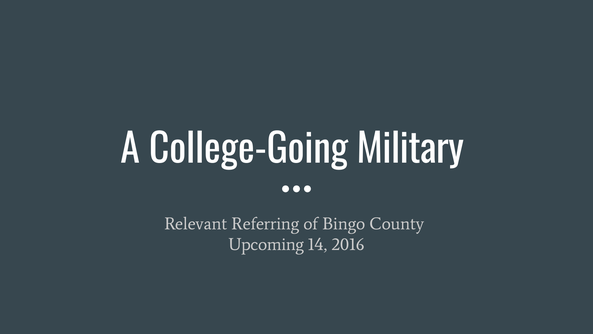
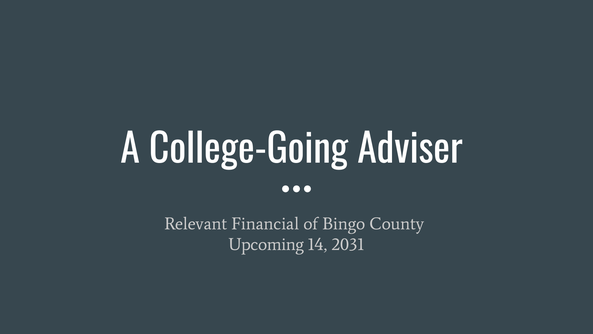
Military: Military -> Adviser (410, 150)
Referring: Referring -> Financial (265, 223)
2016: 2016 -> 2031 (348, 244)
